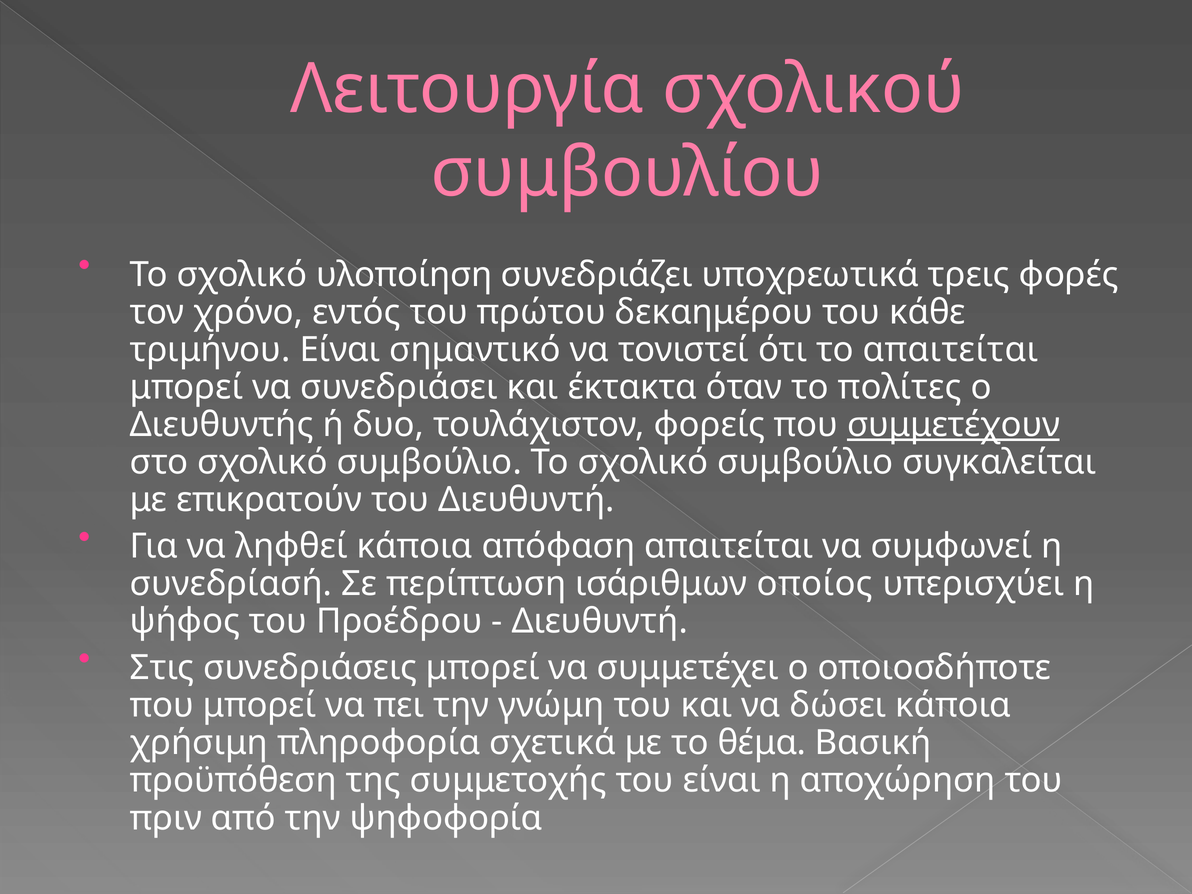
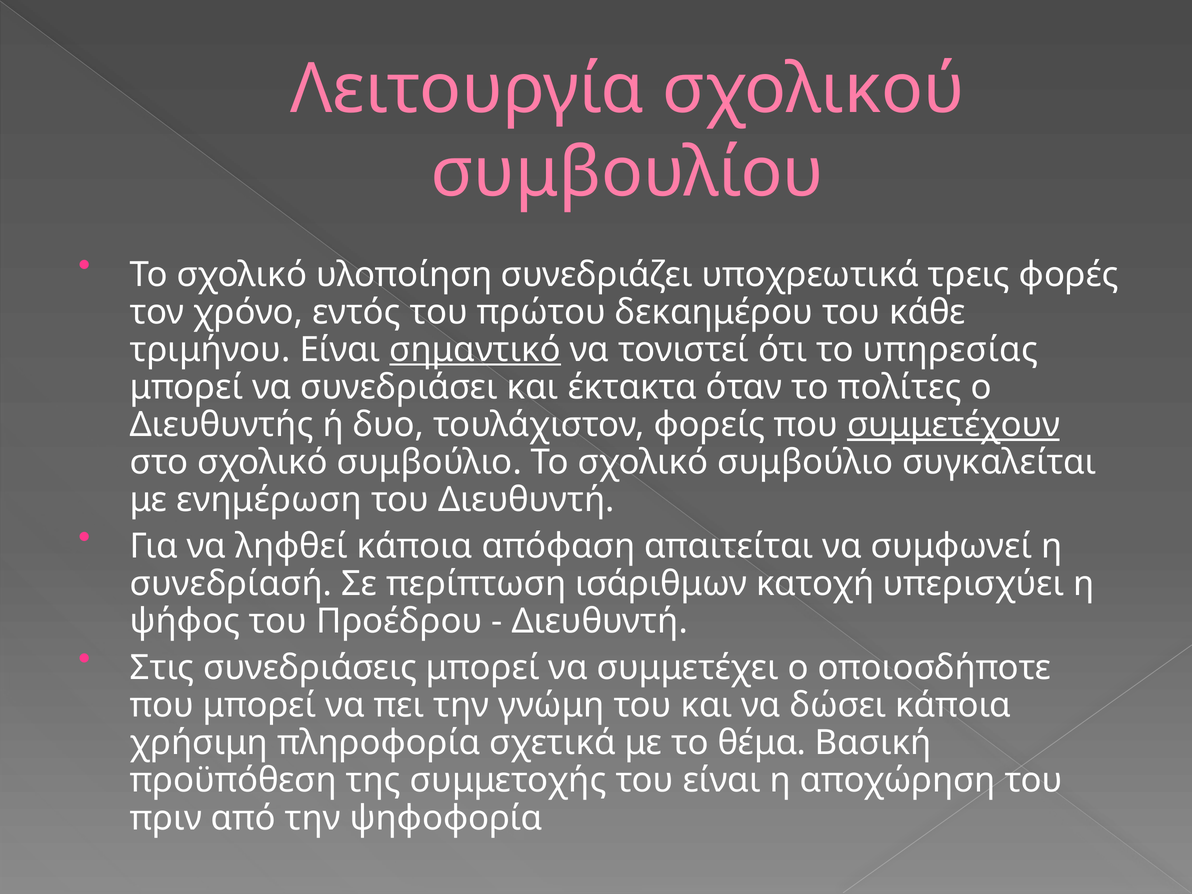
σημαντικό underline: none -> present (475, 350)
το απαιτείται: απαιτείται -> υπηρεσίας (951, 350)
επικρατούν: επικρατούν -> ενημέρωση (269, 500)
οποίος: οποίος -> κατοχή (815, 584)
